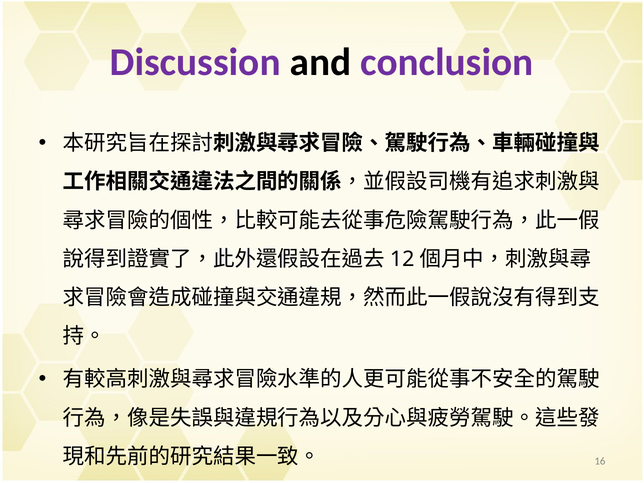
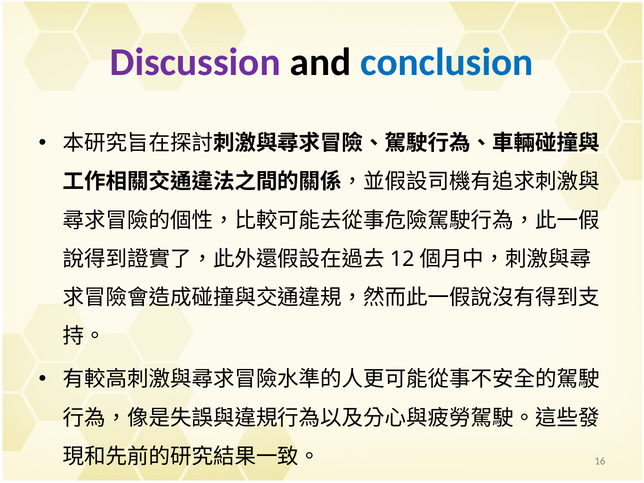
conclusion colour: purple -> blue (447, 62)
